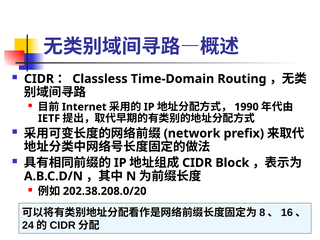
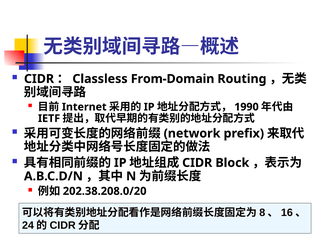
Time-Domain: Time-Domain -> From-Domain (173, 79)
